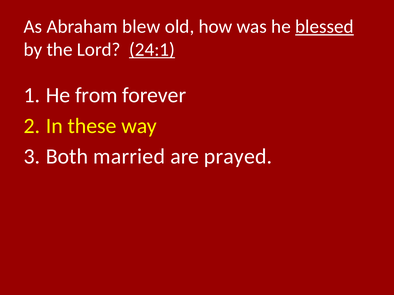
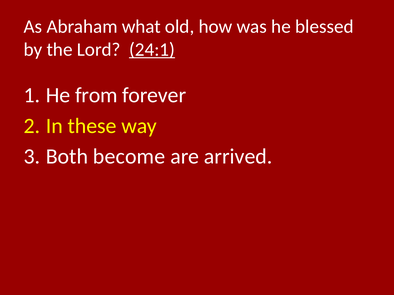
blew: blew -> what (141, 27)
blessed underline: present -> none (324, 27)
married: married -> become (129, 157)
prayed: prayed -> arrived (238, 157)
